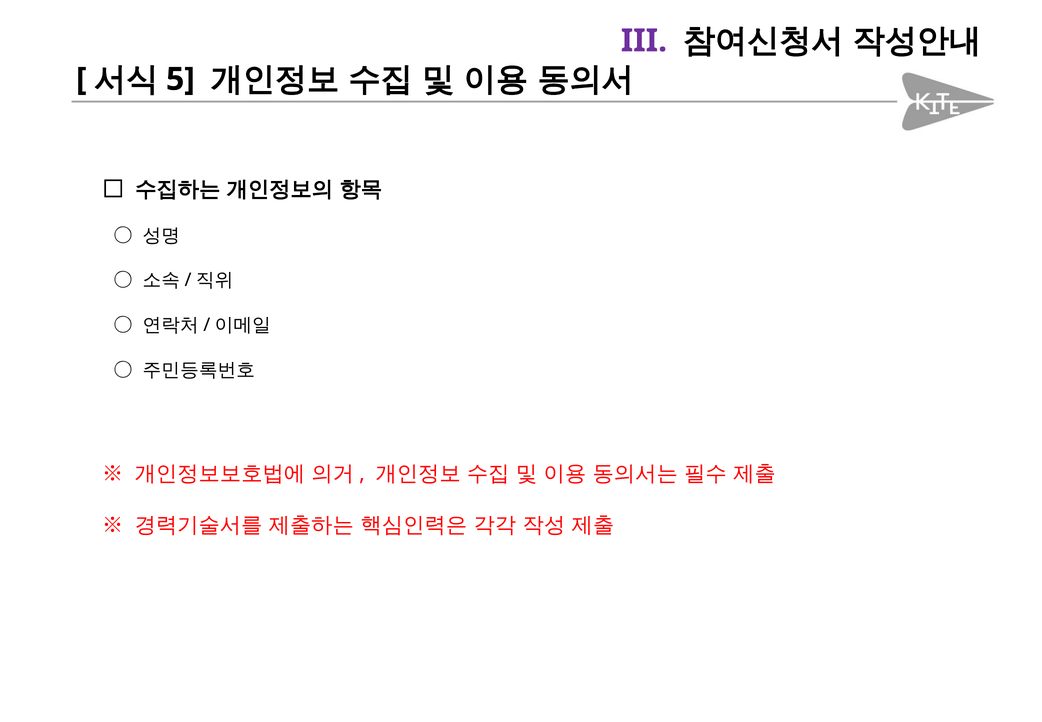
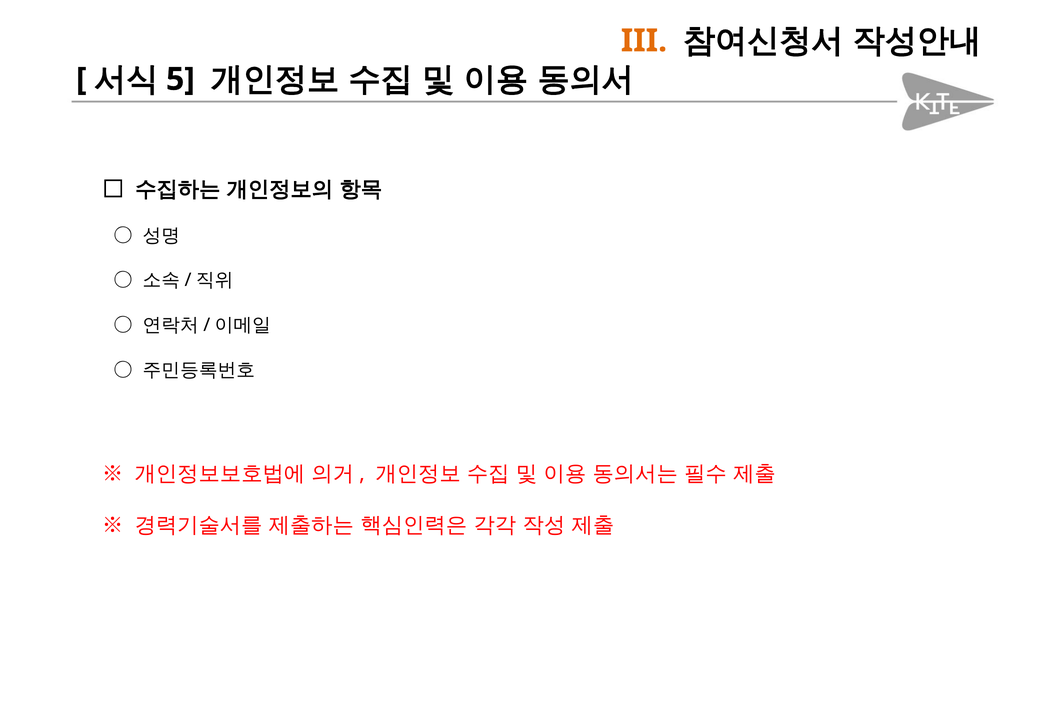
III colour: purple -> orange (644, 41)
